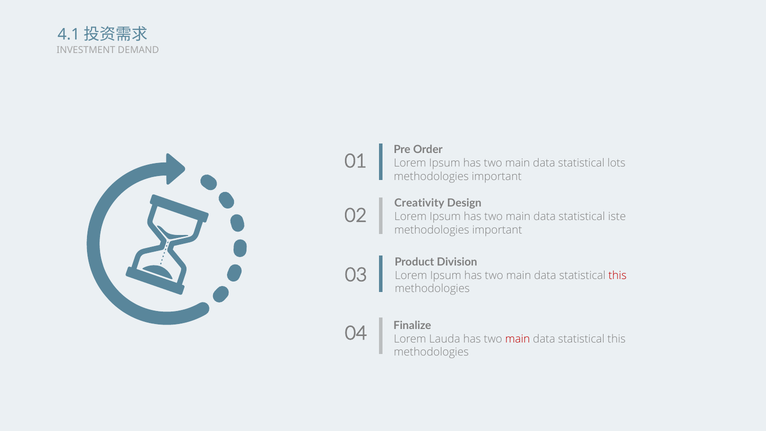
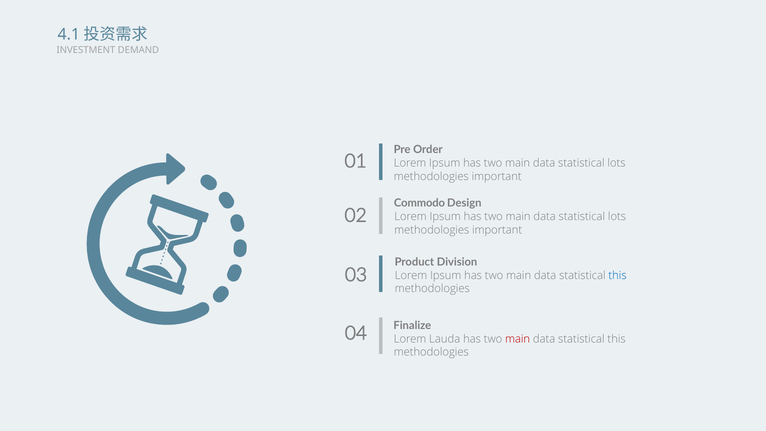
Creativity: Creativity -> Commodo (419, 203)
iste: iste -> lots (617, 217)
this colour: red -> blue (618, 275)
